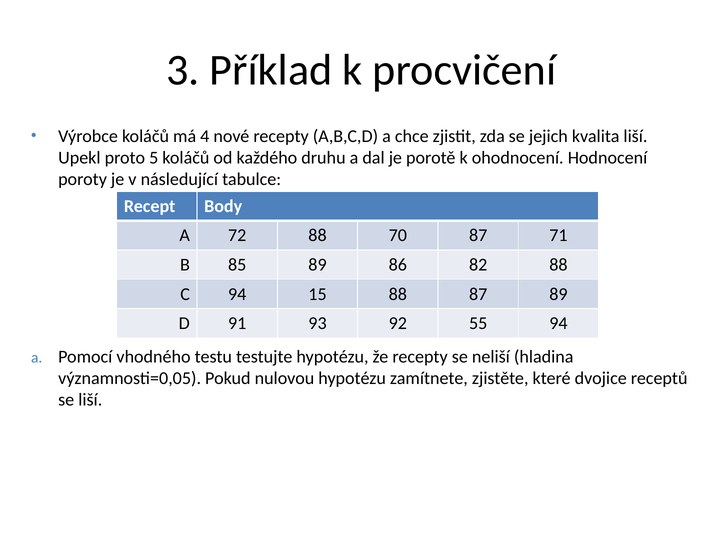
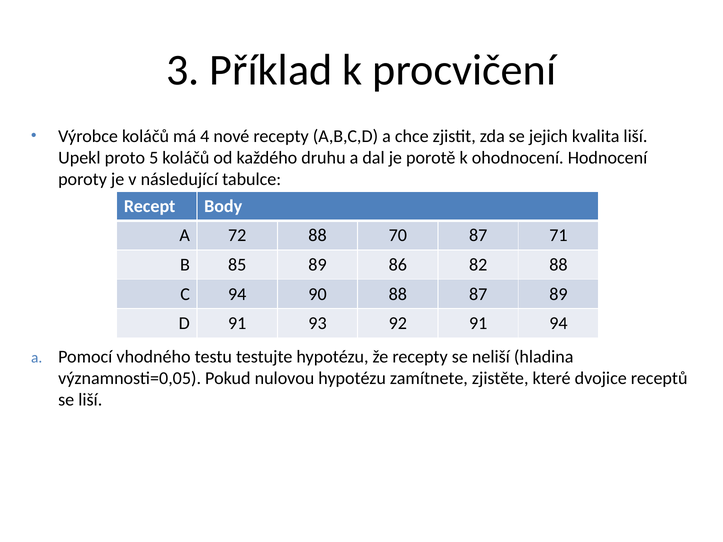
15: 15 -> 90 (318, 294)
92 55: 55 -> 91 (478, 324)
